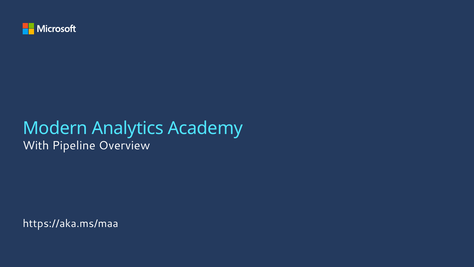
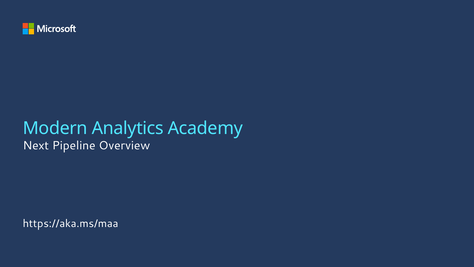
With: With -> Next (36, 145)
